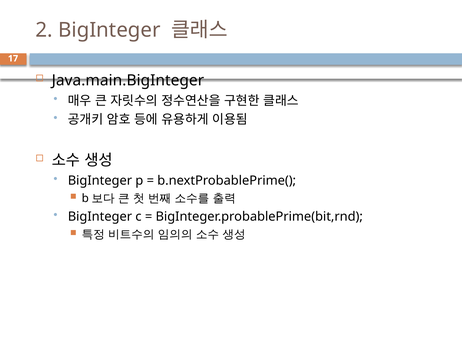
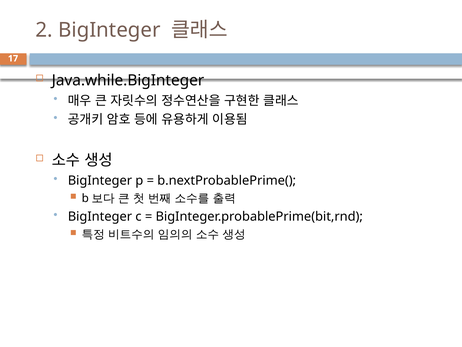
Java.main.BigInteger: Java.main.BigInteger -> Java.while.BigInteger (128, 80)
